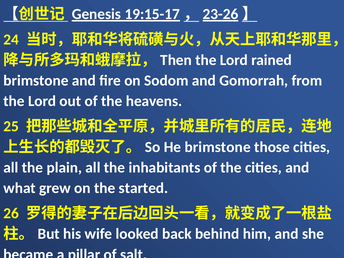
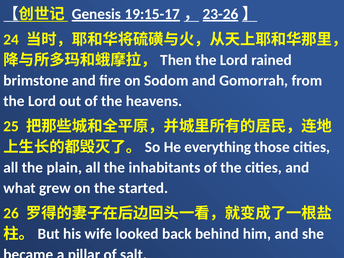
He brimstone: brimstone -> everything (218, 147)
